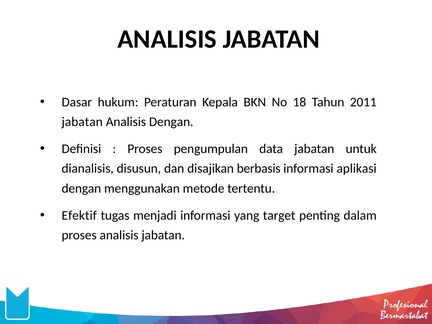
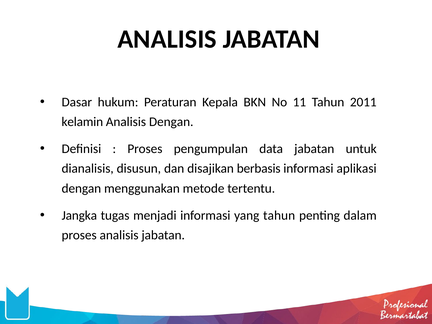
18: 18 -> 11 (299, 102)
jabatan: jabatan -> kelamin (82, 122)
Efektif: Efektif -> Jangka (79, 215)
yang target: target -> tahun (279, 215)
